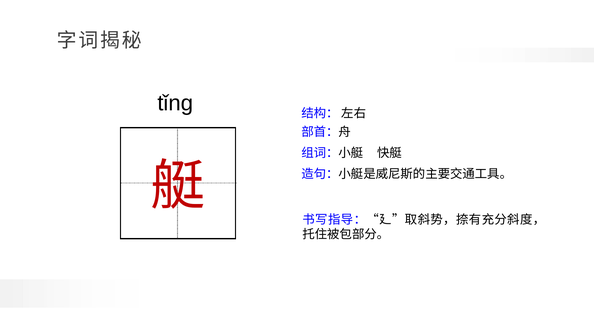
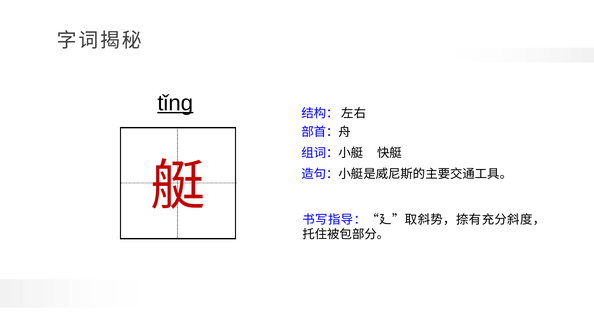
tǐng underline: none -> present (175, 103)
